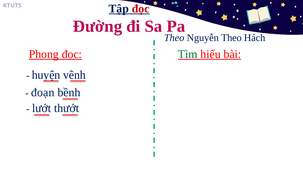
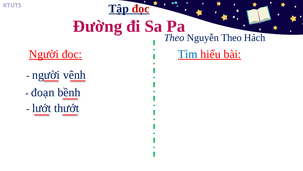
Phong: Phong -> Người (44, 54)
Tìm colour: green -> blue (188, 54)
huyện: huyện -> người (46, 75)
